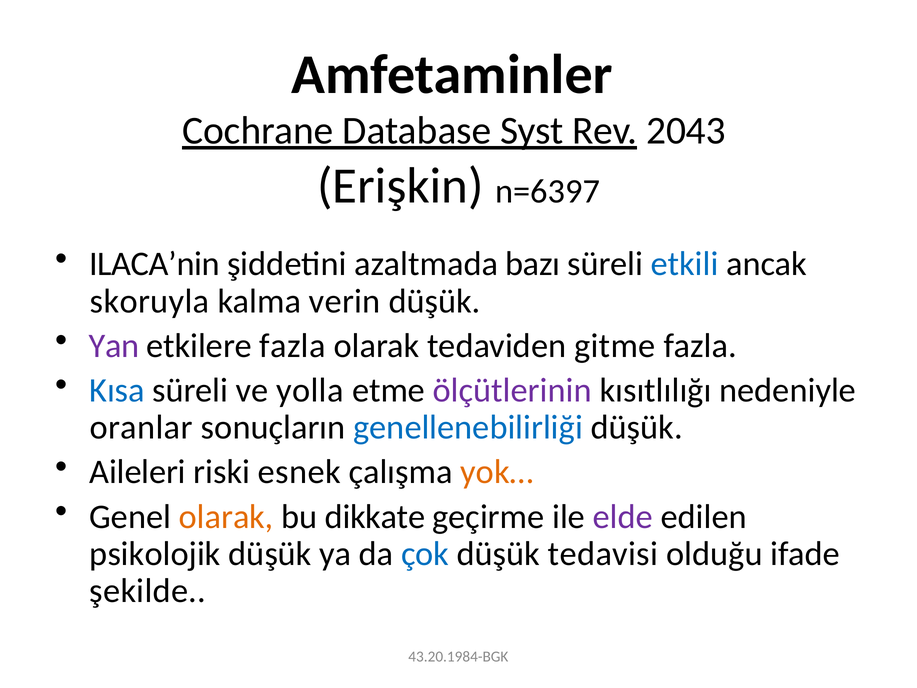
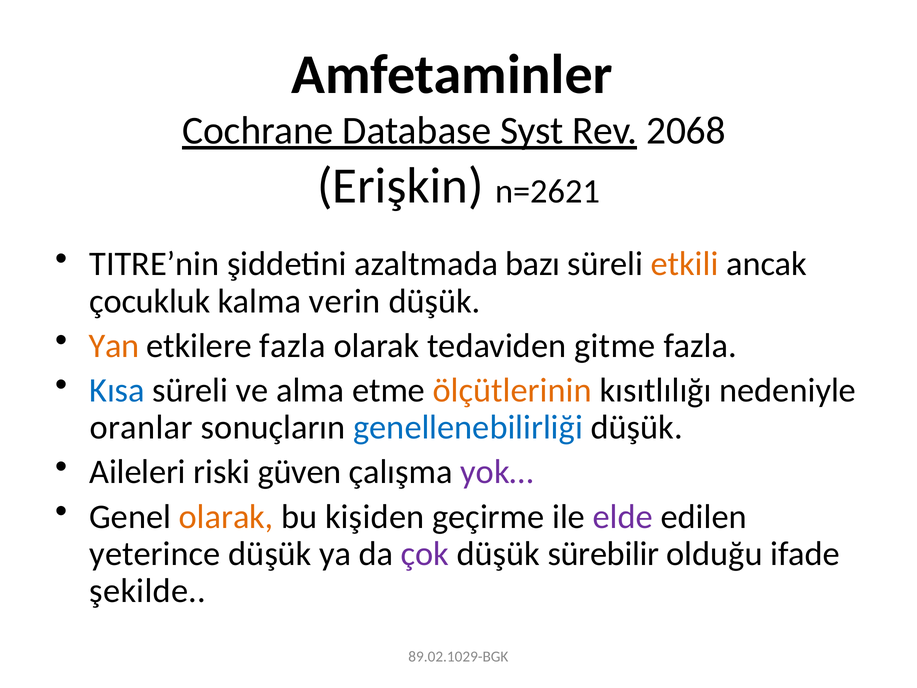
2043: 2043 -> 2068 (686, 131)
n=6397: n=6397 -> n=2621 (548, 191)
ILACA’nin: ILACA’nin -> TITRE’nin (154, 264)
etkili colour: blue -> orange (685, 264)
skoruyla: skoruyla -> çocukluk (150, 301)
Yan colour: purple -> orange (114, 346)
yolla: yolla -> alma (310, 390)
ölçütlerinin colour: purple -> orange (512, 390)
esnek: esnek -> güven (300, 472)
yok… colour: orange -> purple (497, 472)
dikkate: dikkate -> kişiden (375, 516)
psikolojik: psikolojik -> yeterince (155, 554)
çok colour: blue -> purple (425, 554)
tedavisi: tedavisi -> sürebilir (603, 554)
43.20.1984-BGK: 43.20.1984-BGK -> 89.02.1029-BGK (458, 657)
